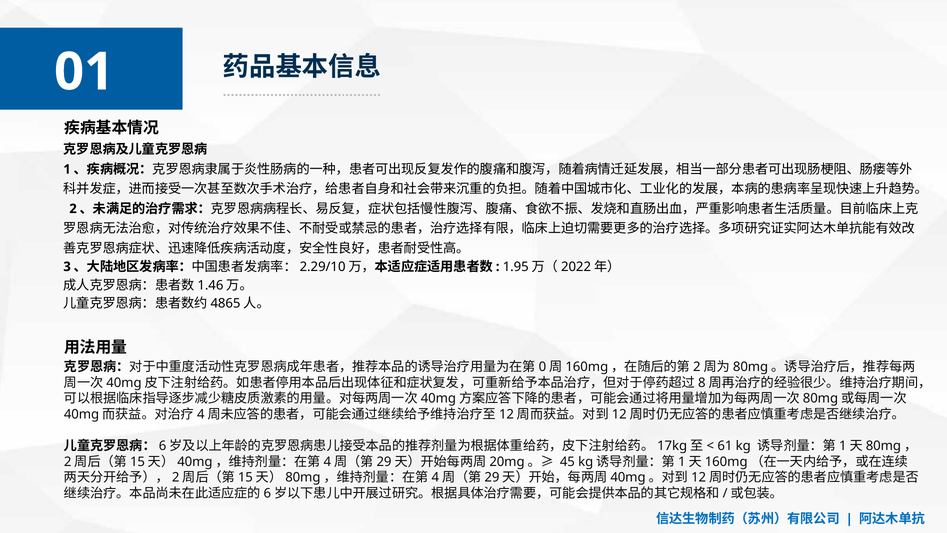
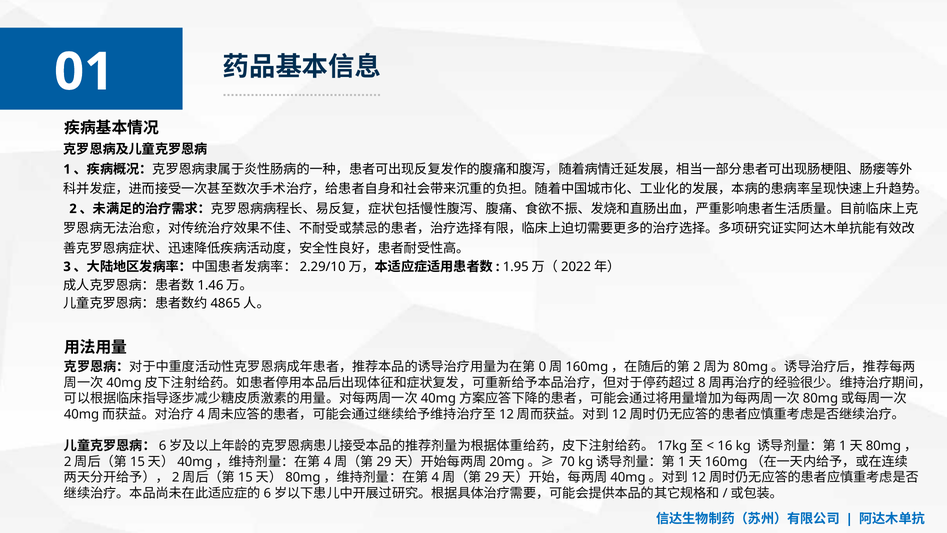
61: 61 -> 16 (725, 446)
45: 45 -> 70 (567, 462)
